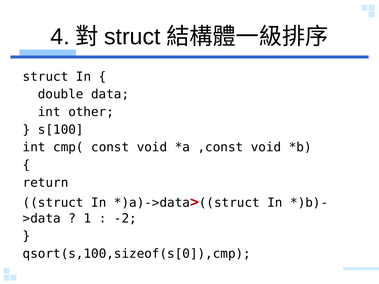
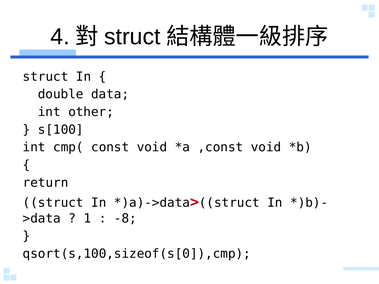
-2: -2 -> -8 (125, 219)
